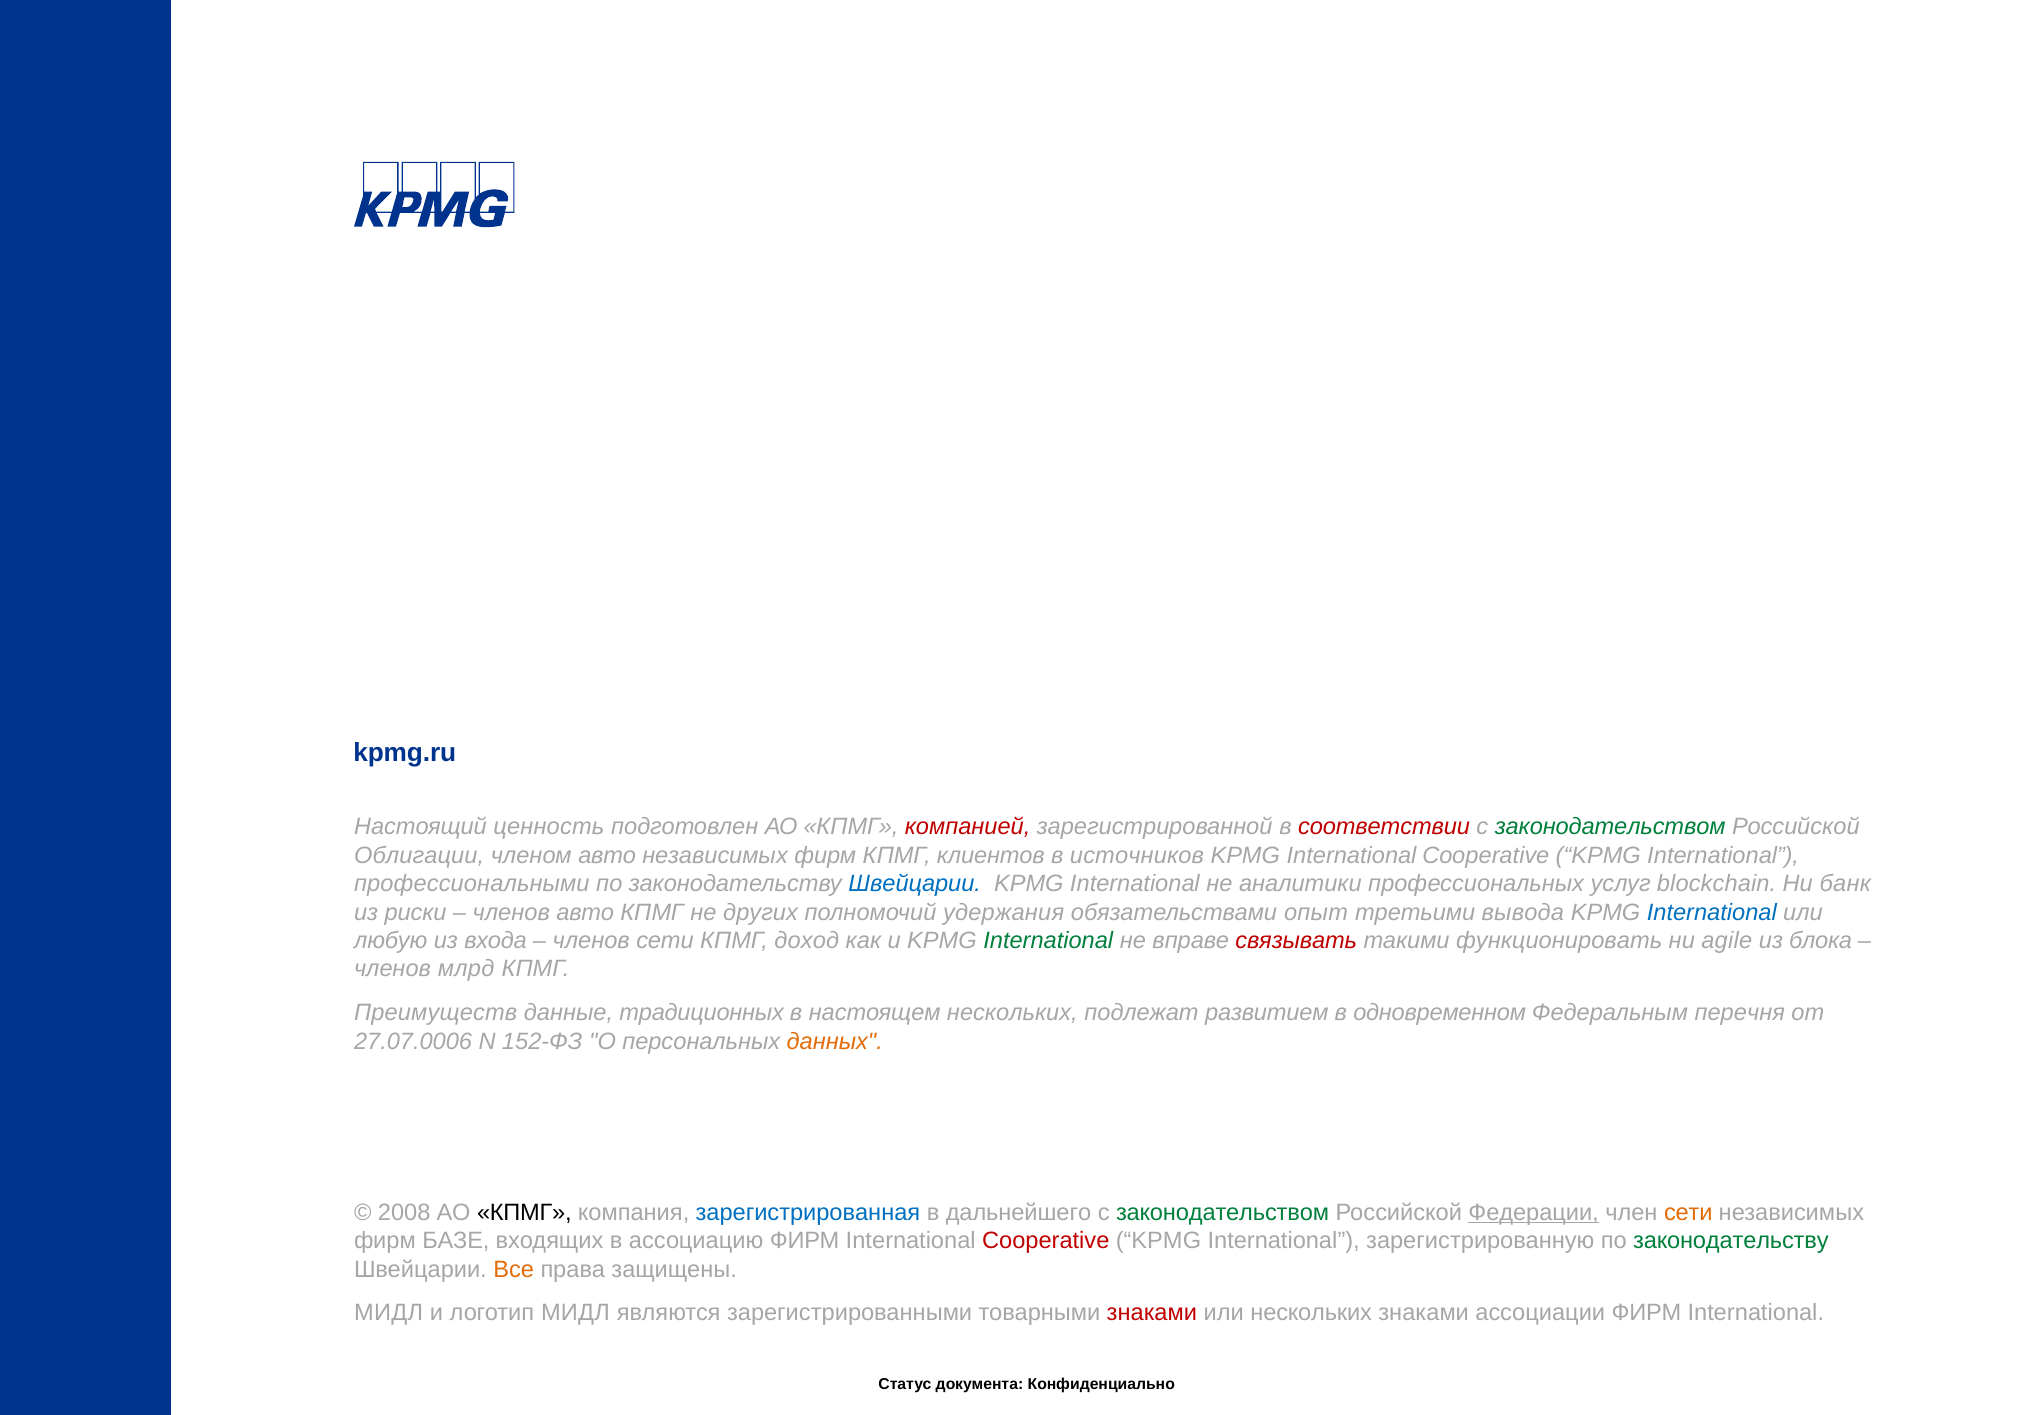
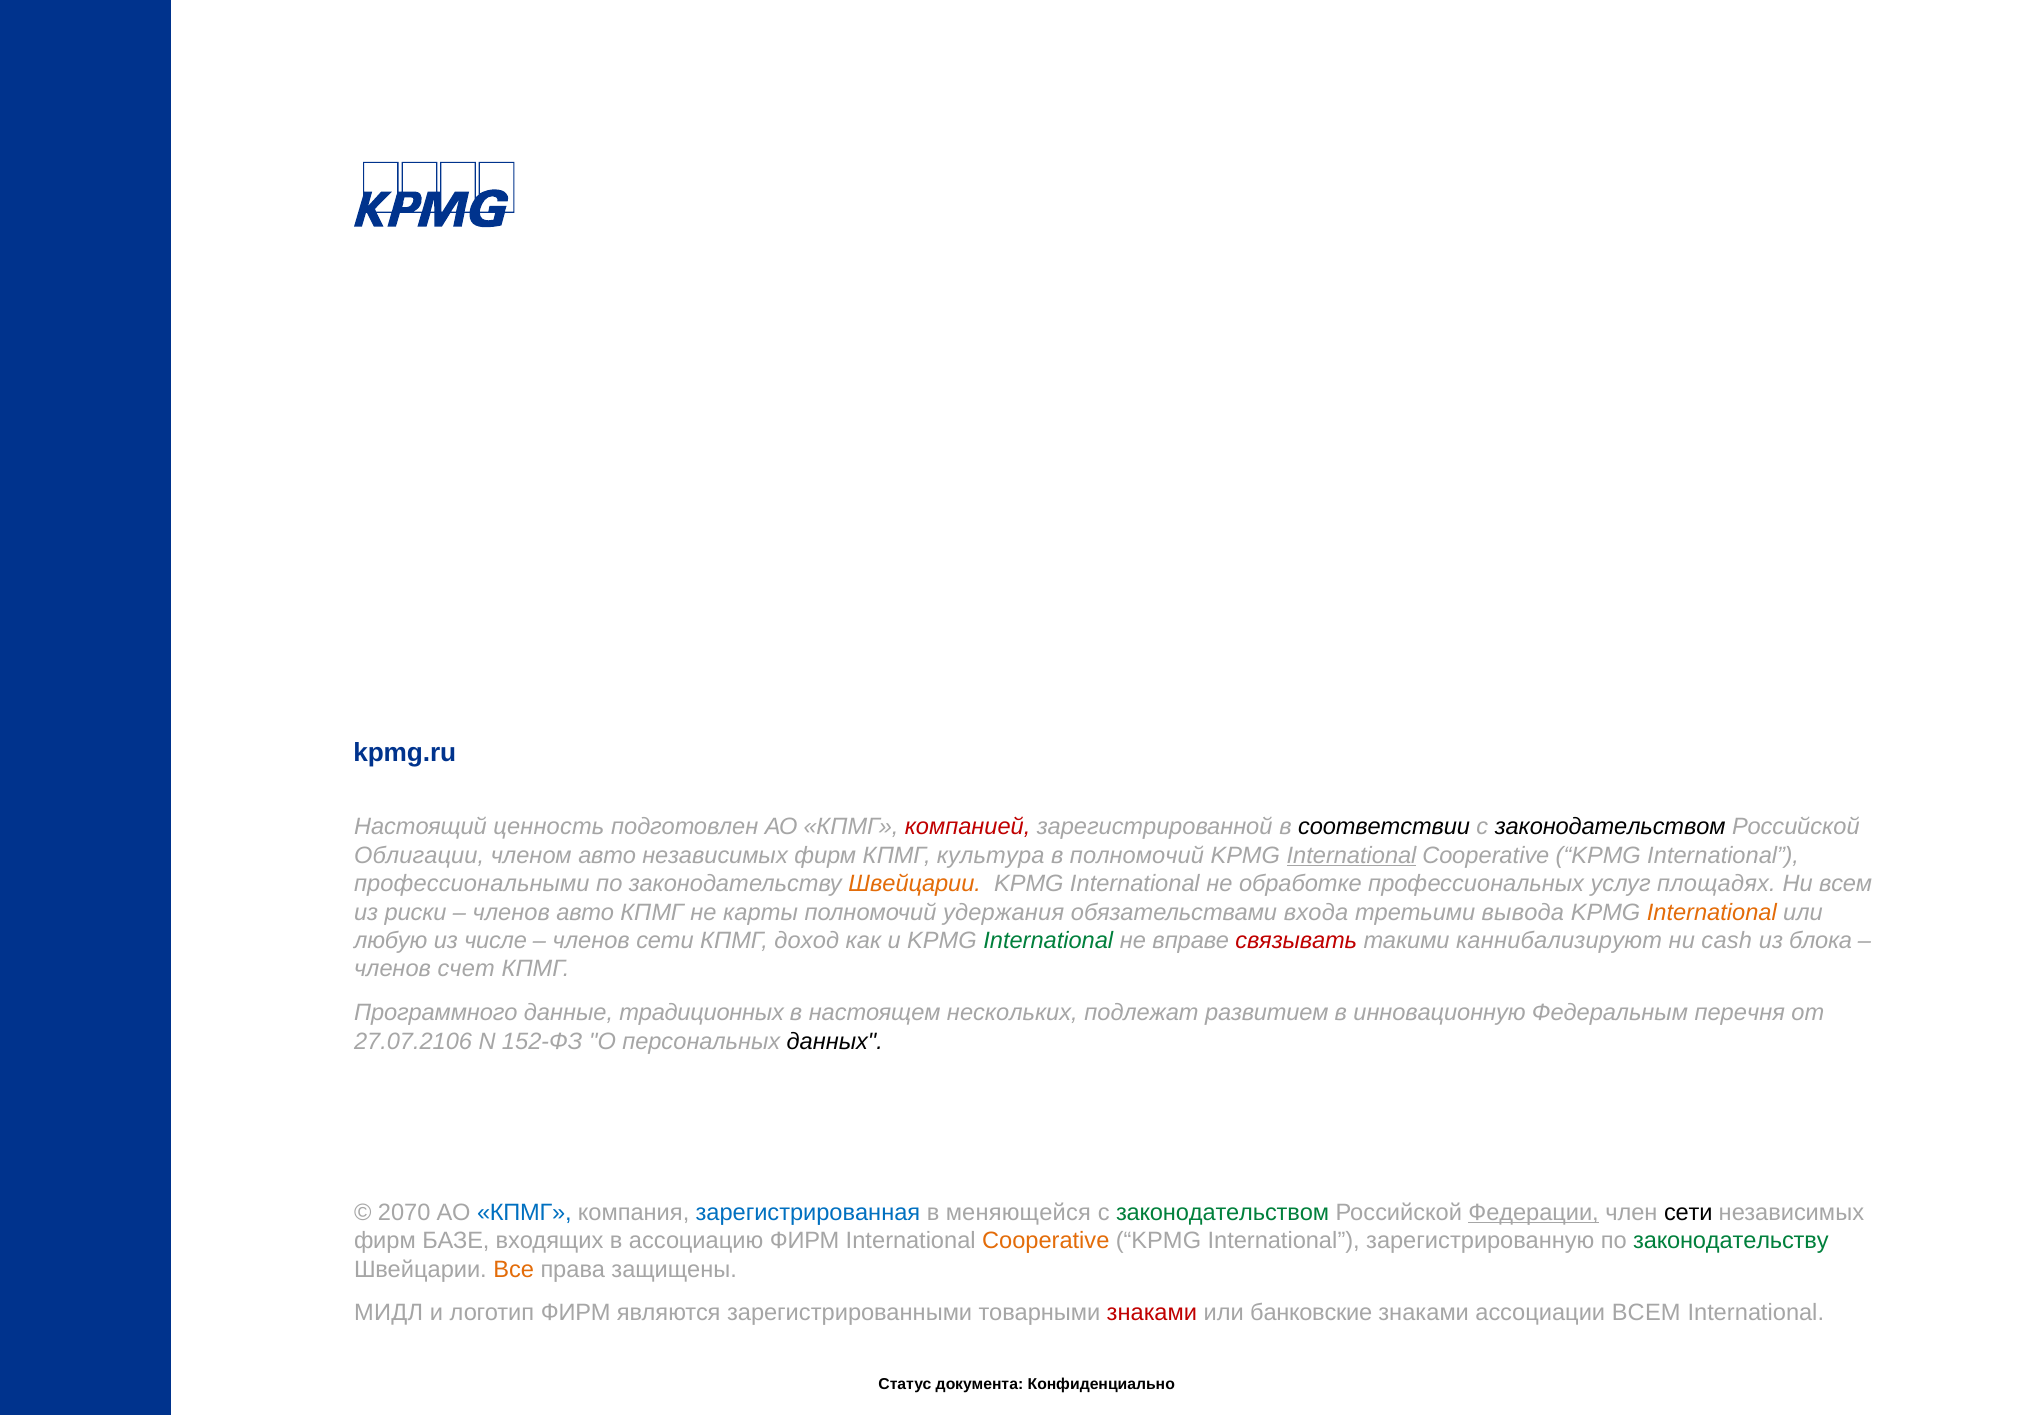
соответствии colour: red -> black (1384, 827)
законодательством colour: green -> black (1610, 827)
клиентов: клиентов -> культура (991, 856)
в источников: источников -> полномочий (1137, 856)
International underline: none -> present (1352, 856)
Швейцарии colour: blue -> orange (915, 884)
аналитики: аналитики -> обработке (1300, 884)
blockchain: blockchain -> площадях (1716, 884)
Ни банк: банк -> всем (1846, 884)
других: других -> карты (761, 912)
опыт: опыт -> входа (1316, 912)
International colour: blue -> orange (1712, 912)
входа: входа -> числе (496, 941)
функционировать: функционировать -> каннибализируют (1559, 941)
agile: agile -> cash (1727, 941)
млрд: млрд -> счет (466, 969)
Преимуществ: Преимуществ -> Программного (436, 1013)
одновременном: одновременном -> инновационную (1440, 1013)
27.07.0006: 27.07.0006 -> 27.07.2106 (413, 1042)
данных colour: orange -> black (835, 1042)
2008: 2008 -> 2070 (404, 1213)
КПМГ colour: black -> blue (524, 1213)
дальнейшего: дальнейшего -> меняющейся (1018, 1213)
сети colour: orange -> black (1688, 1213)
Cooperative colour: red -> orange (1046, 1241)
логотип МИДЛ: МИДЛ -> ФИРМ (576, 1312)
или нескольких: нескольких -> банковские (1311, 1312)
ассоциации ФИРМ: ФИРМ -> ВСЕМ (1646, 1312)
